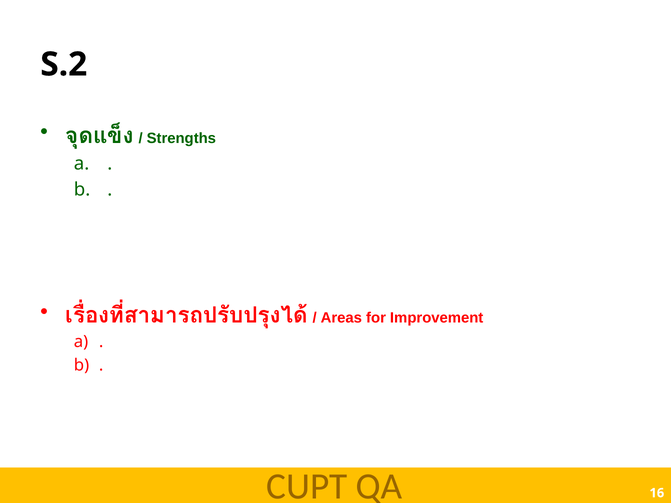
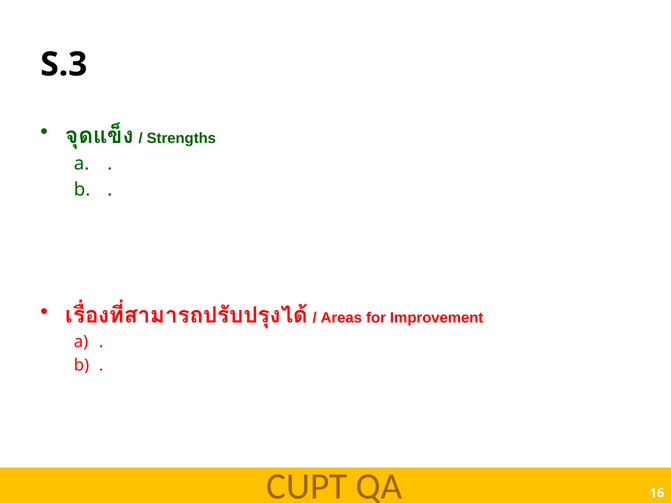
S.2: S.2 -> S.3 (64, 64)
